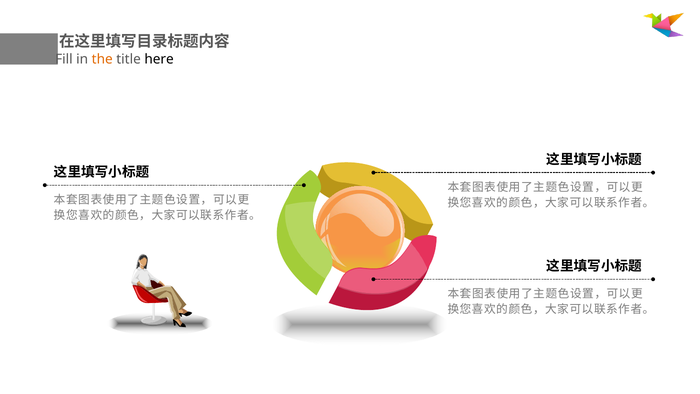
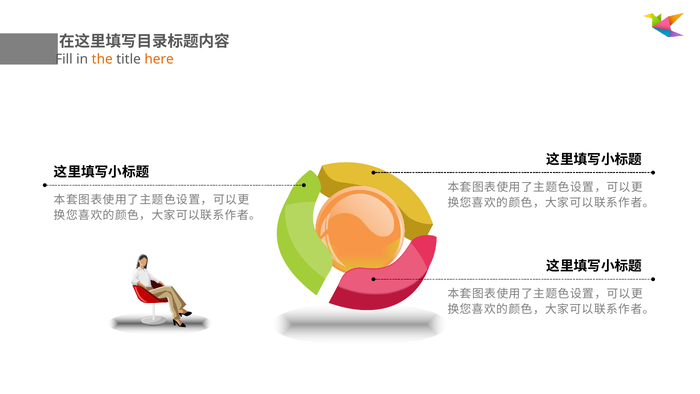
here colour: black -> orange (159, 59)
